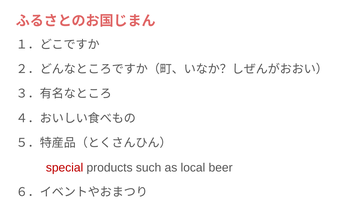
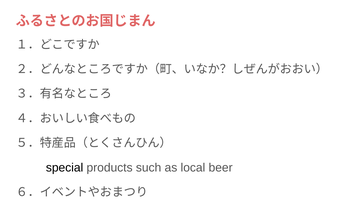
special colour: red -> black (65, 167)
